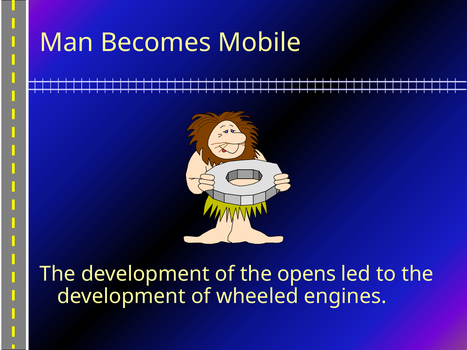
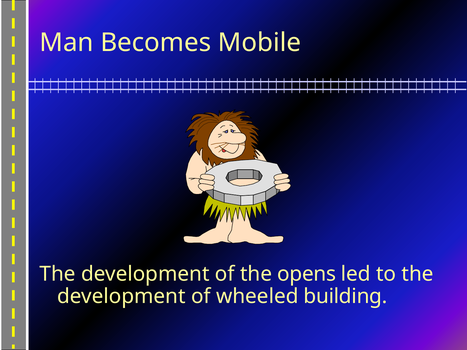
engines: engines -> building (345, 297)
